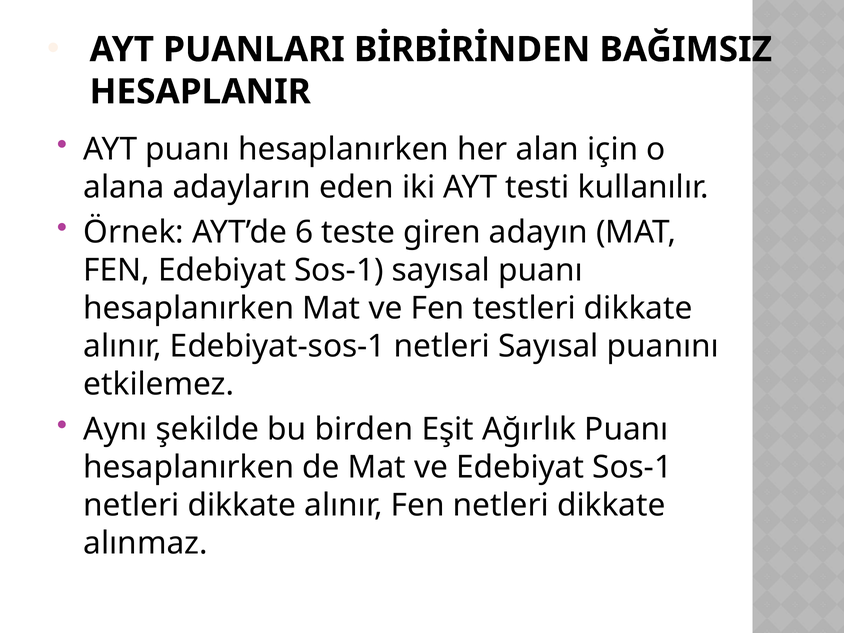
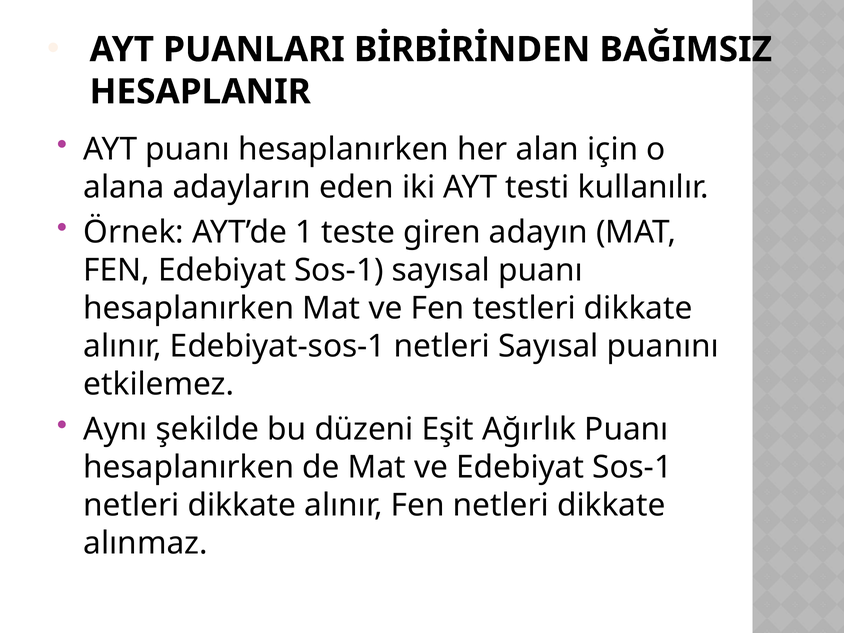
6: 6 -> 1 (304, 232)
birden: birden -> düzeni (364, 429)
